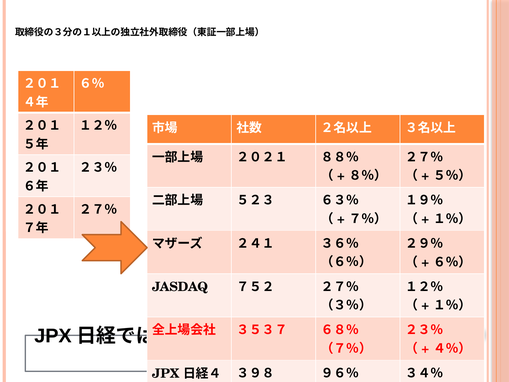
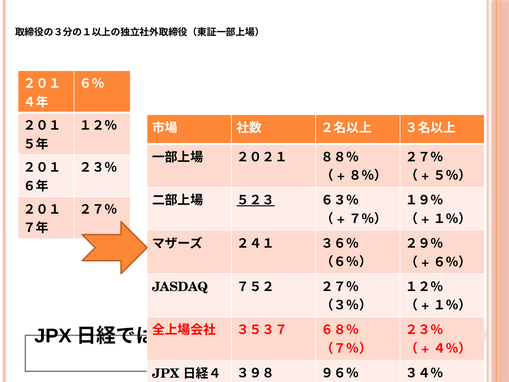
５２３ underline: none -> present (256, 200)
